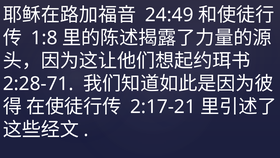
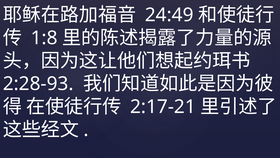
2:28-71: 2:28-71 -> 2:28-93 (38, 84)
